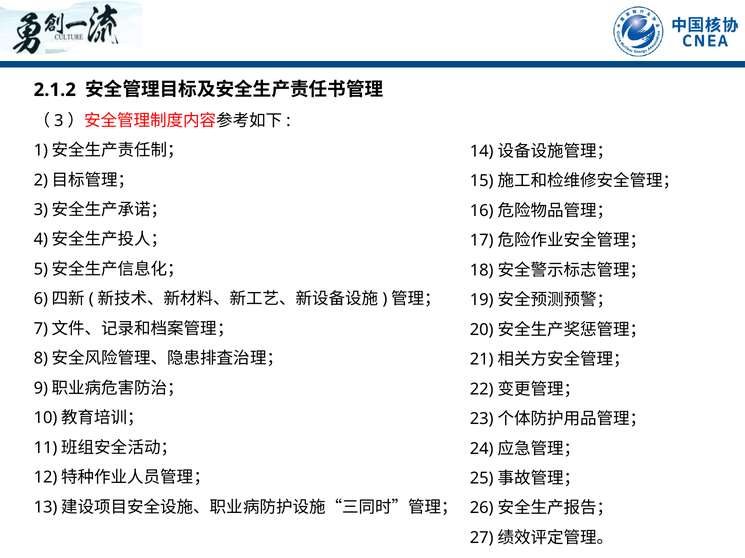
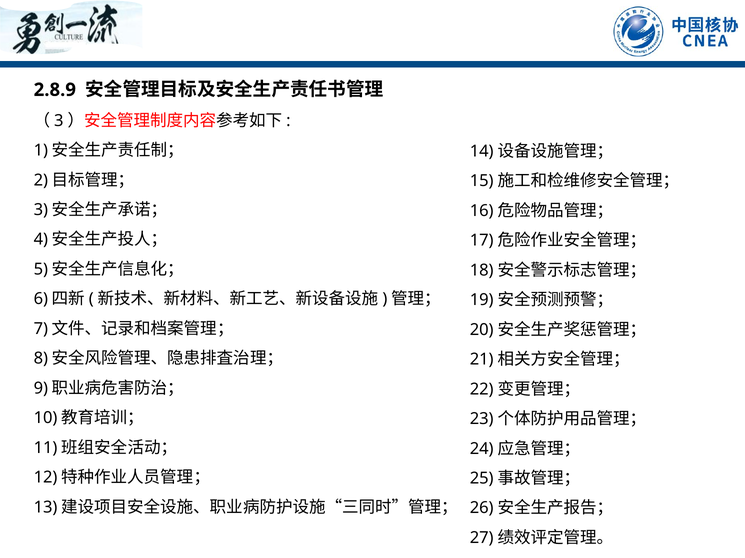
2.1.2: 2.1.2 -> 2.8.9 (55, 90)
